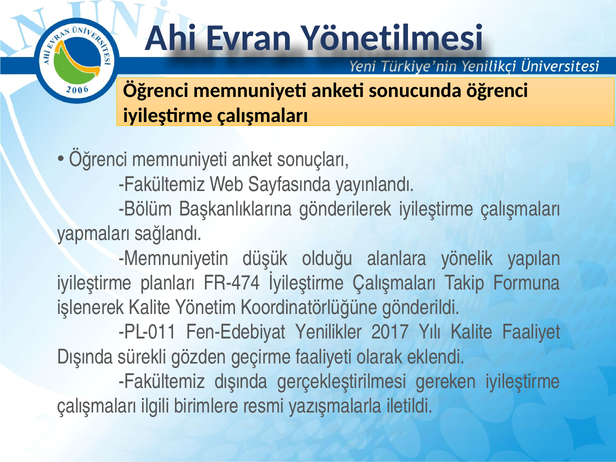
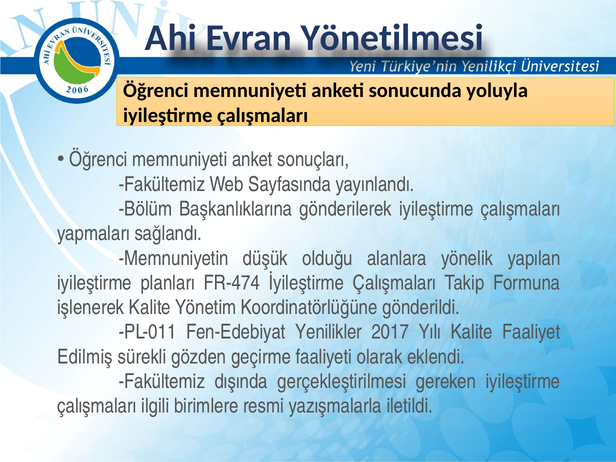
sonucunda öğrenci: öğrenci -> yoluyla (497, 91)
Dışında: Dışında -> Edilmiş (85, 357)
